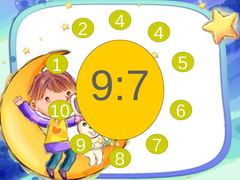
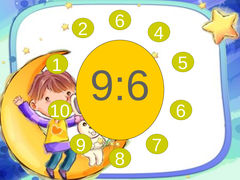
2 4: 4 -> 6 (120, 21)
9:7: 9:7 -> 9:6 (120, 86)
